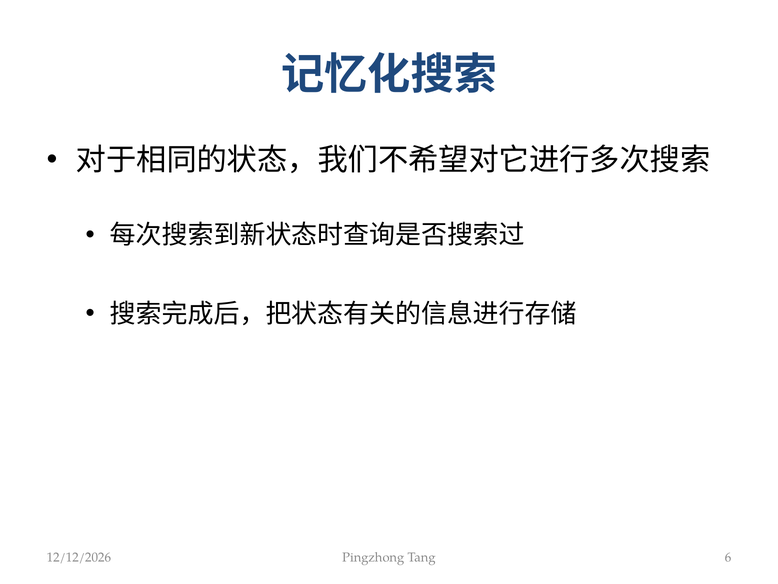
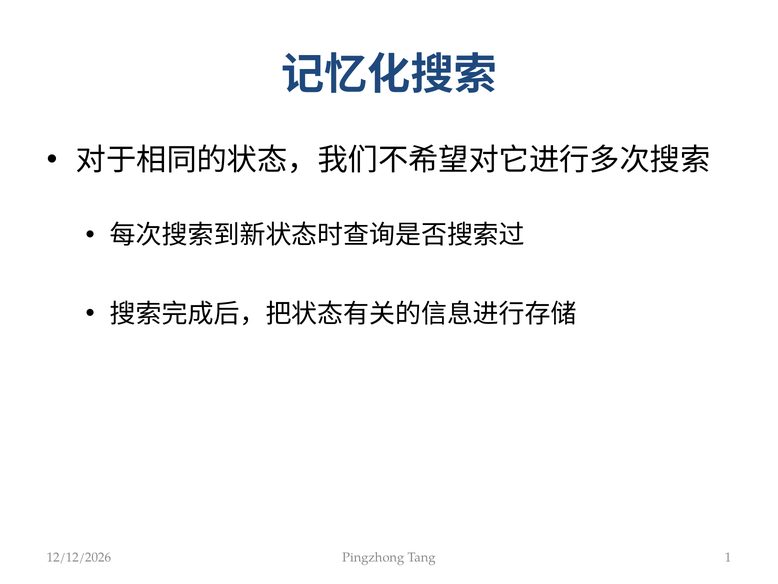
6: 6 -> 1 (728, 557)
